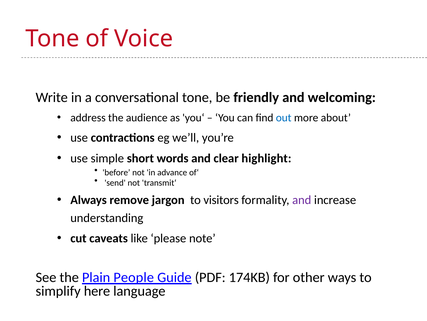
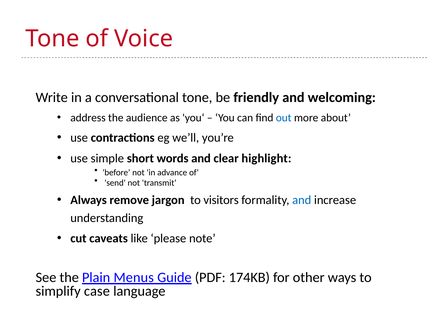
and colour: purple -> blue (302, 199)
People: People -> Menus (134, 277)
here: here -> case (97, 291)
